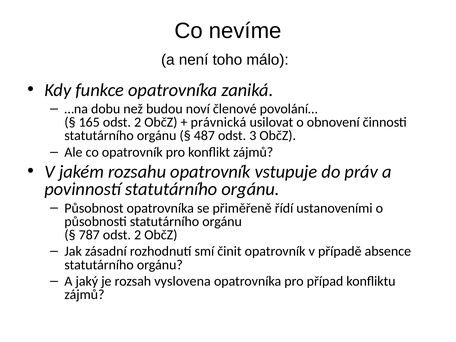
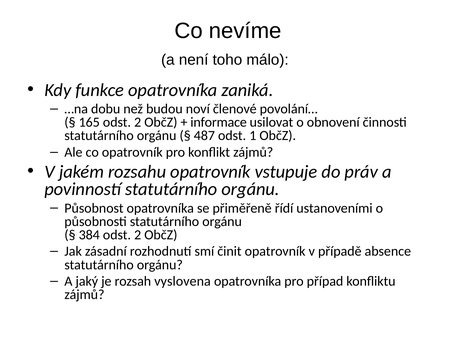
právnická: právnická -> informace (219, 122)
3: 3 -> 1 (253, 136)
787: 787 -> 384 (89, 235)
